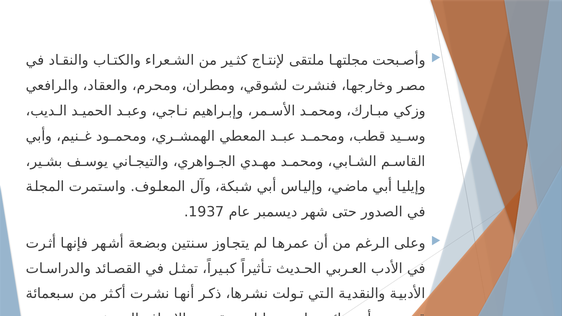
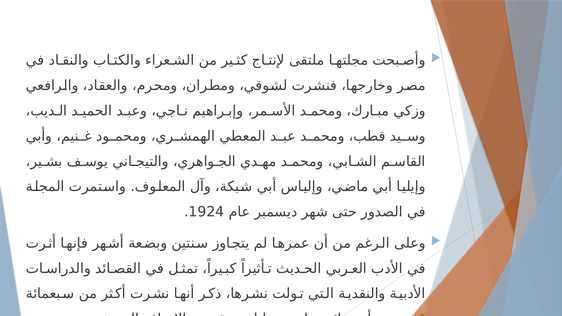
1937: 1937 -> 1924 (206, 212)
